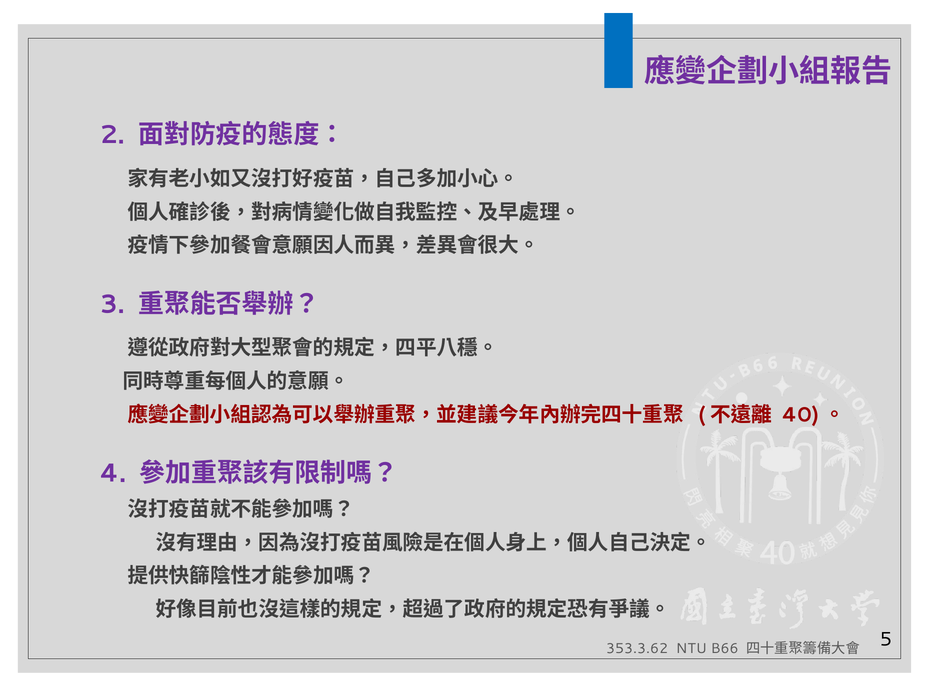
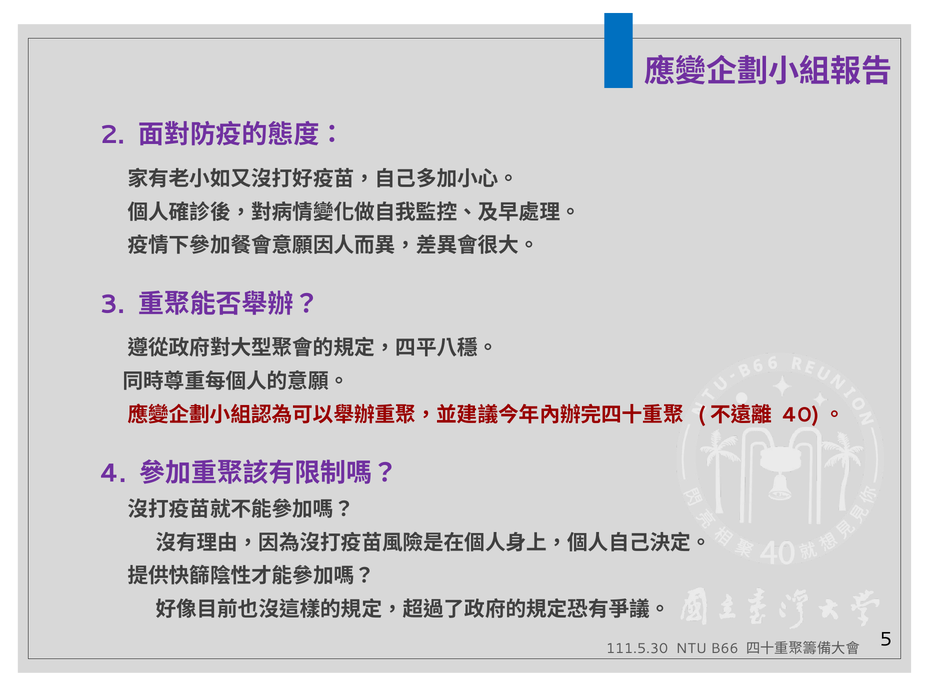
353.3.62: 353.3.62 -> 111.5.30 (637, 648)
